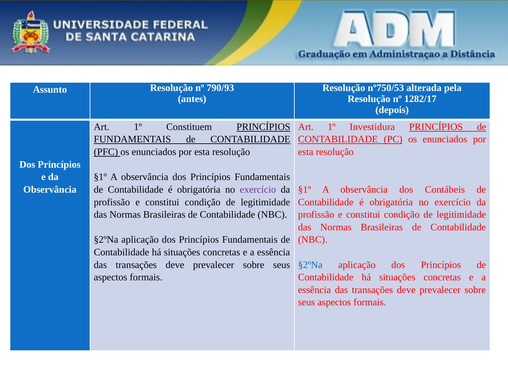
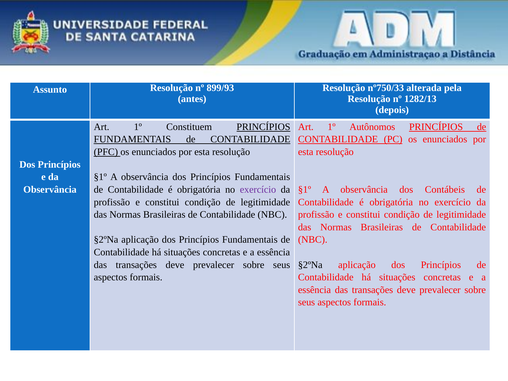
nº750/53: nº750/53 -> nº750/33 (386, 88)
790/93: 790/93 -> 899/93 (220, 88)
1282/17: 1282/17 -> 1282/13 (420, 99)
Investidura: Investidura -> Autônomos (372, 127)
§2ºNa colour: blue -> black (310, 265)
